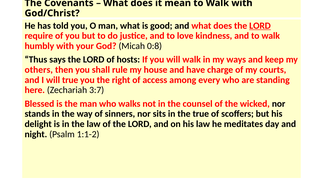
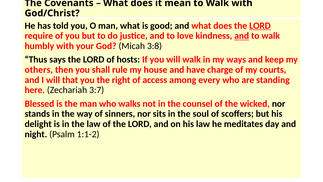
and underline: none -> present (242, 36)
0:8: 0:8 -> 3:8 (155, 46)
will true: true -> that (70, 80)
the true: true -> soul (201, 114)
